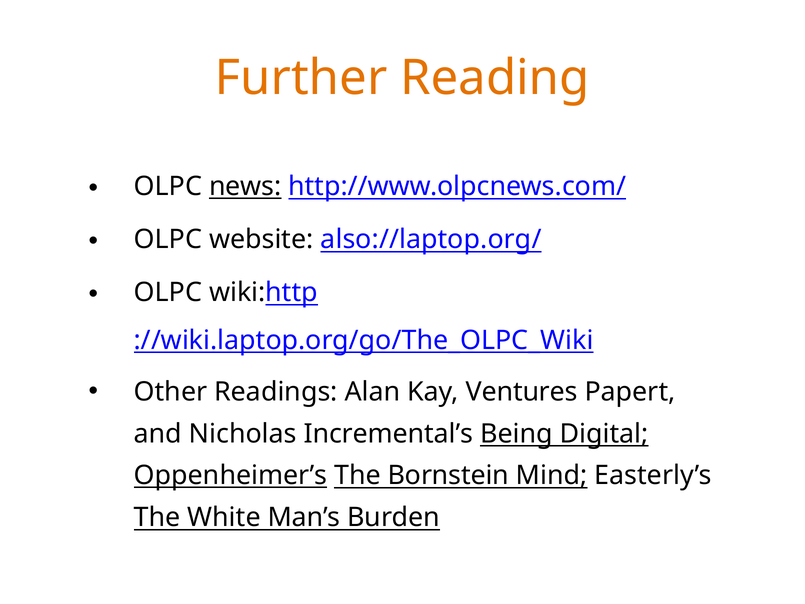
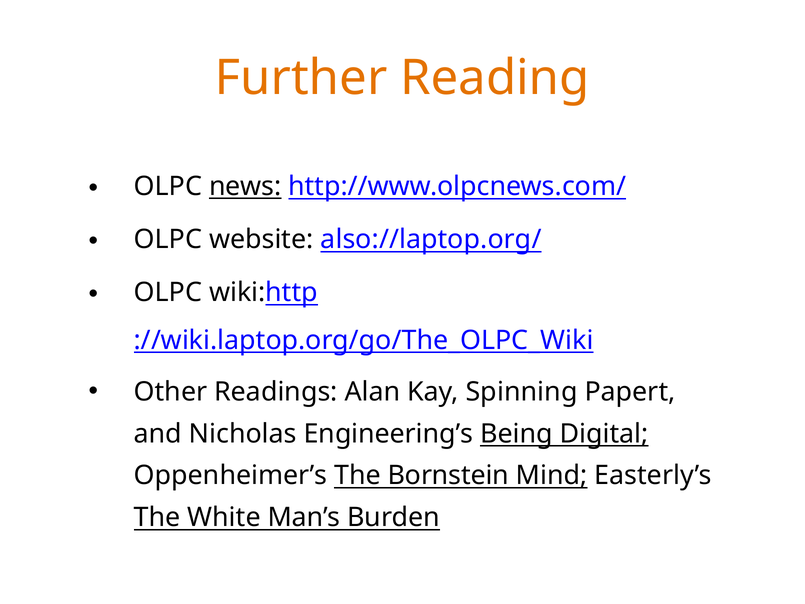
Ventures: Ventures -> Spinning (522, 392)
Incremental’s: Incremental’s -> Engineering’s (388, 434)
Oppenheimer’s underline: present -> none (230, 475)
